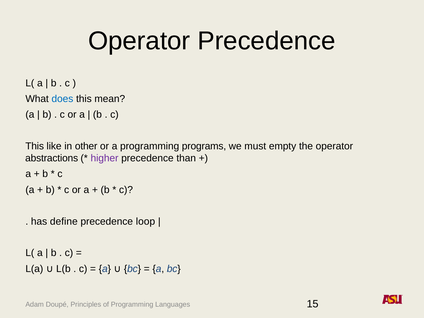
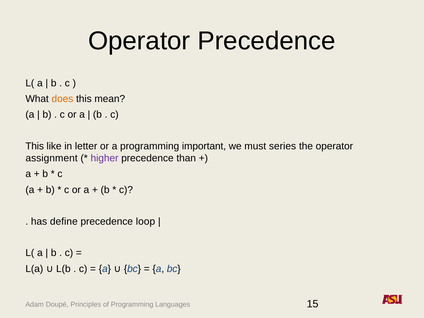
does colour: blue -> orange (62, 99)
other: other -> letter (86, 146)
programs: programs -> important (204, 146)
empty: empty -> series (283, 146)
abstractions: abstractions -> assignment (52, 158)
